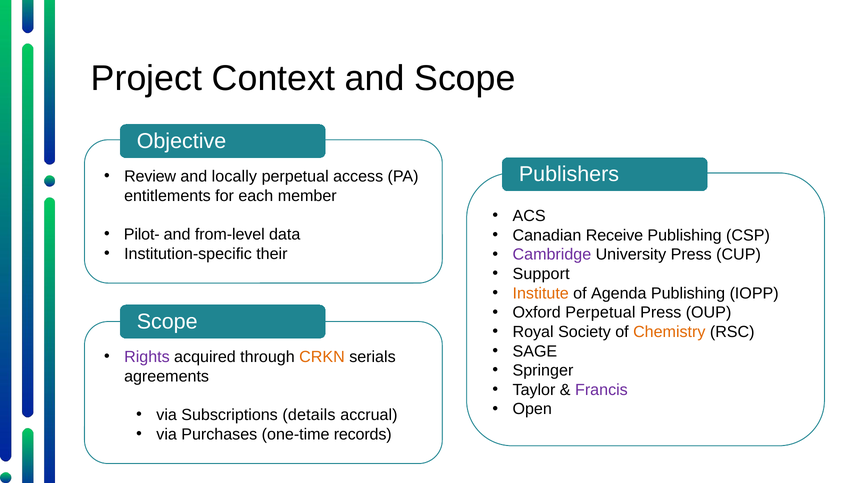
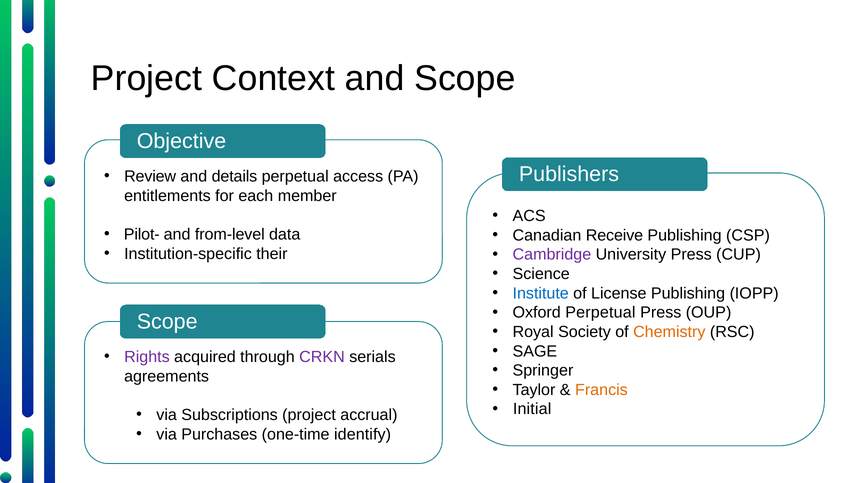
locally: locally -> details (234, 176)
Support: Support -> Science (541, 274)
Institute colour: orange -> blue (541, 293)
Agenda: Agenda -> License (619, 293)
CRKN colour: orange -> purple (322, 357)
Francis colour: purple -> orange (601, 390)
Open: Open -> Initial (532, 409)
Subscriptions details: details -> project (309, 415)
records: records -> identify (363, 434)
